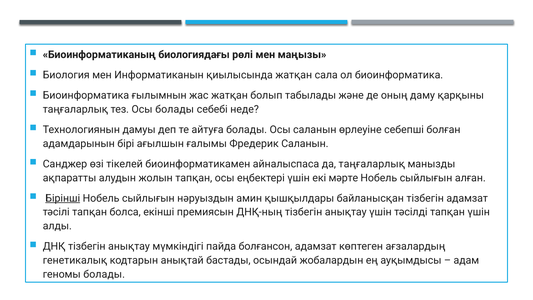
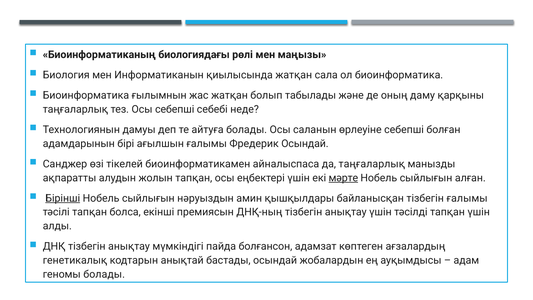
Осы болады: болады -> себепші (175, 109)
Фредерик Саланын: Саланын -> Осындай (305, 143)
мәрте underline: none -> present (343, 178)
тізбегін адамзат: адамзат -> ғалымы (467, 198)
